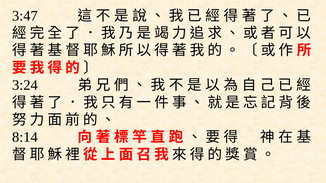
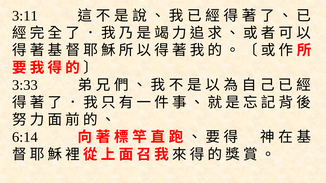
3:47: 3:47 -> 3:11 (25, 16)
3:24: 3:24 -> 3:33 (25, 85)
8:14: 8:14 -> 6:14 (25, 138)
